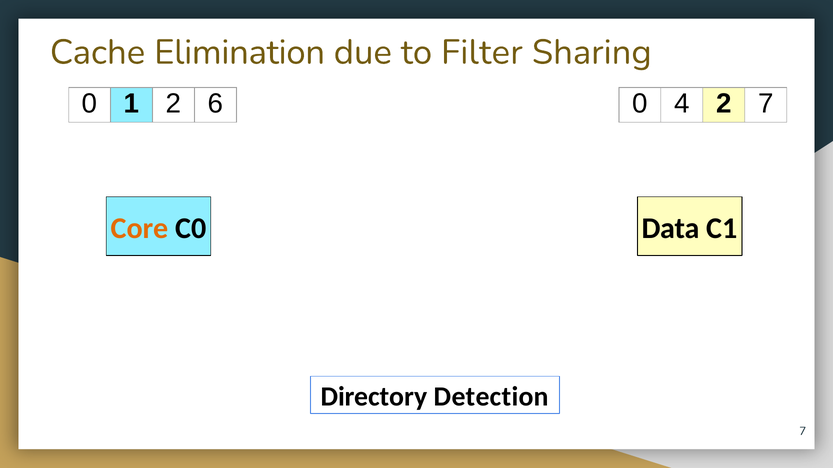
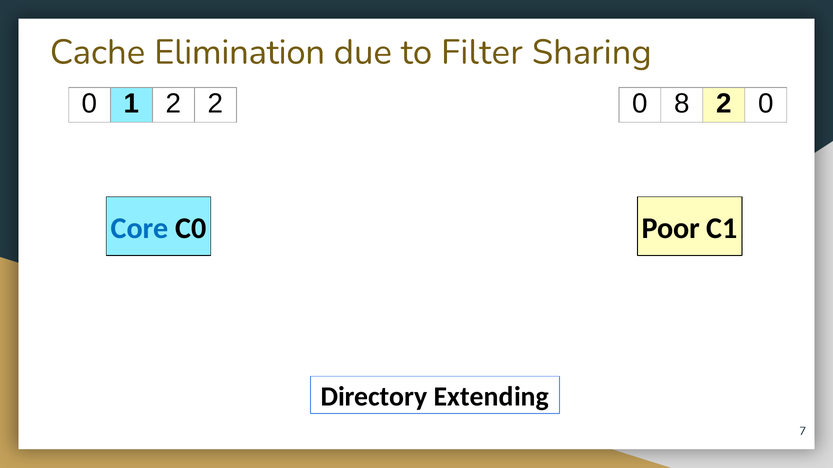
2 6: 6 -> 2 (216, 104)
4: 4 -> 8 (682, 104)
2 7: 7 -> 0 (766, 104)
Core colour: orange -> blue (140, 229)
Data: Data -> Poor (671, 229)
Detection: Detection -> Extending (491, 397)
